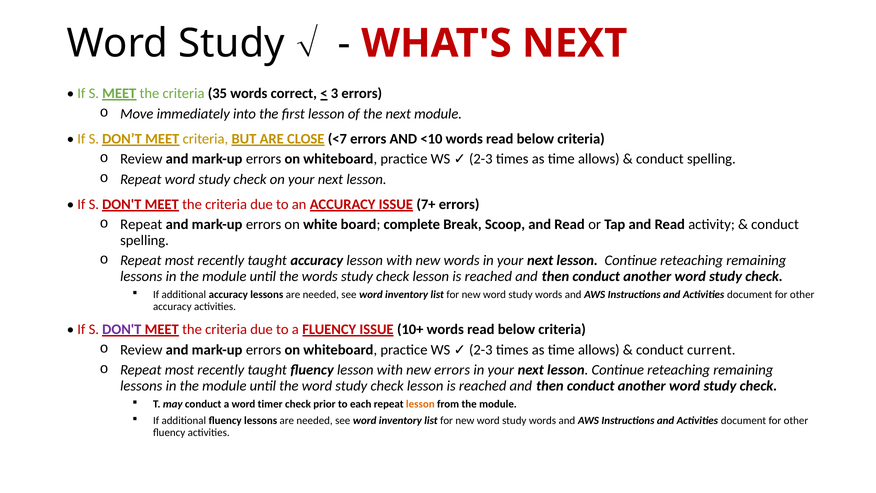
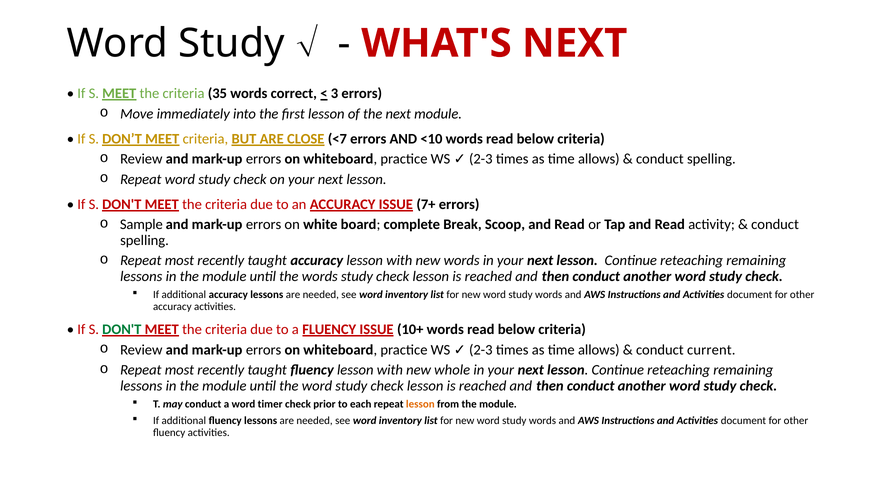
Repeat: Repeat -> Sample (141, 224)
DON'T colour: purple -> green (122, 329)
new errors: errors -> whole (452, 370)
